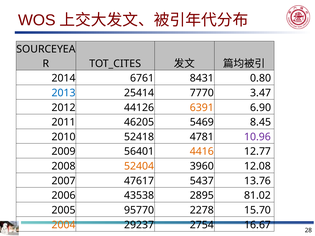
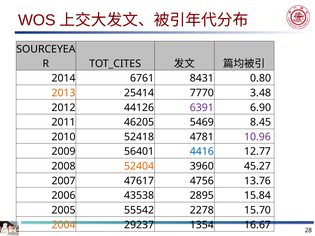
2013 colour: blue -> orange (64, 93)
3.47: 3.47 -> 3.48 (261, 93)
6391 colour: orange -> purple (202, 108)
4416 colour: orange -> blue (202, 152)
12.08: 12.08 -> 45.27 (258, 166)
5437: 5437 -> 4756 (202, 181)
81.02: 81.02 -> 15.84 (258, 196)
95770: 95770 -> 55542 (139, 210)
2754: 2754 -> 1354 (202, 225)
